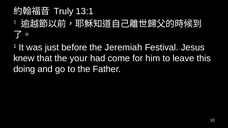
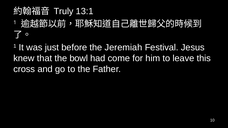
your: your -> bowl (79, 58)
doing: doing -> cross (24, 69)
